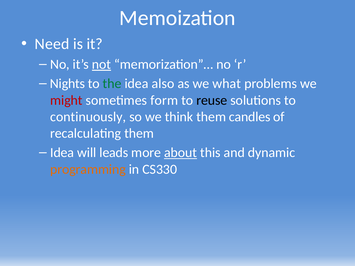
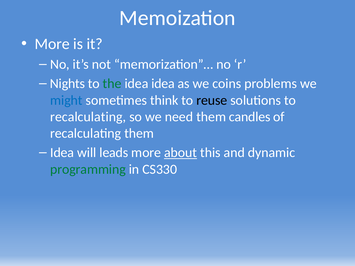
Need: Need -> More (52, 44)
not underline: present -> none (102, 64)
idea also: also -> idea (163, 84)
what: what -> coins (227, 84)
might colour: red -> blue (66, 100)
form: form -> think (164, 100)
continuously: continuously -> recalculating (88, 117)
think: think -> need (179, 117)
programming colour: orange -> green (88, 169)
